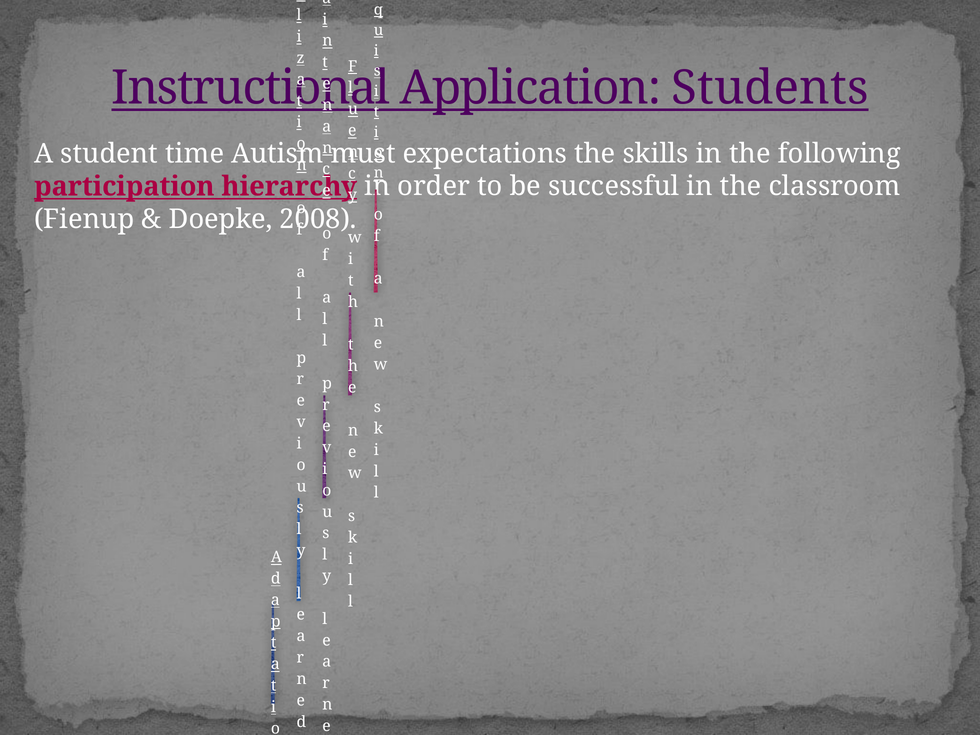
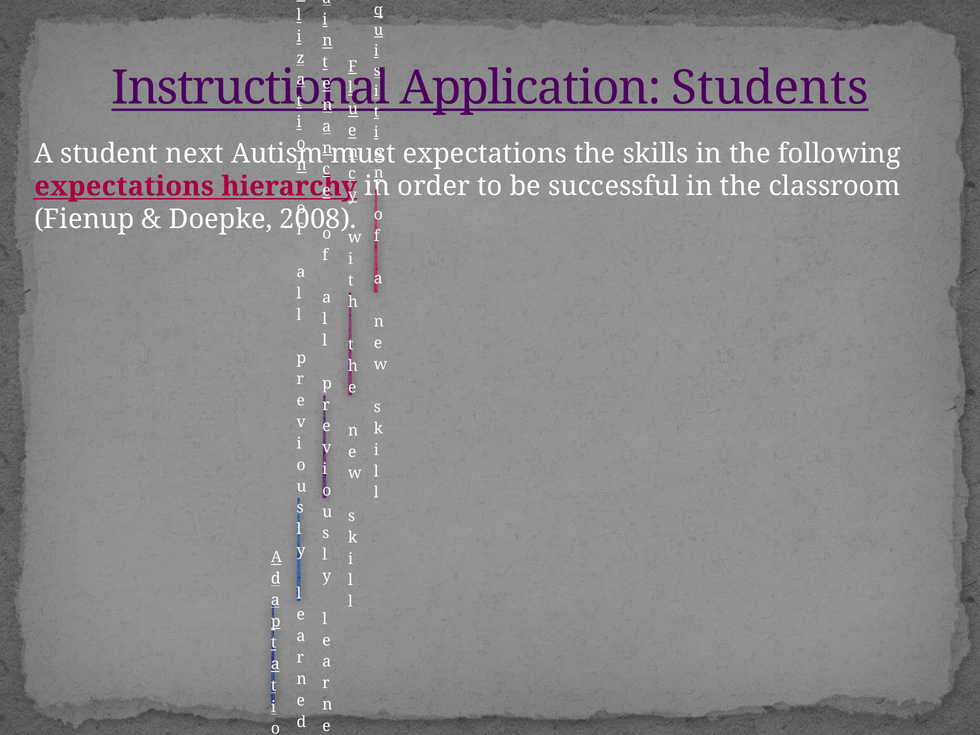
time: time -> next (195, 154)
participation: participation -> expectations (124, 186)
